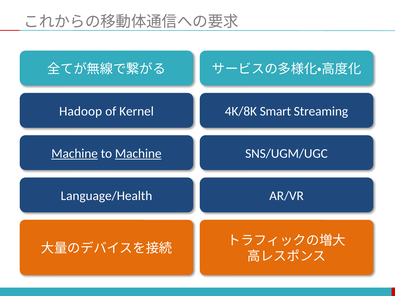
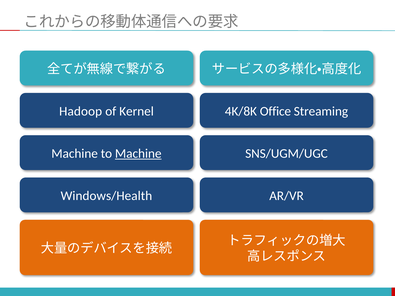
Smart: Smart -> Office (275, 111)
Machine underline: present -> none (75, 154)
Language/Health: Language/Health -> Windows/Health (106, 196)
